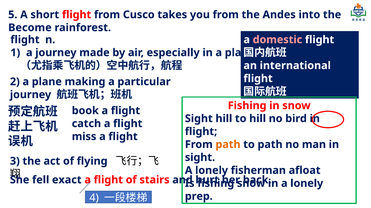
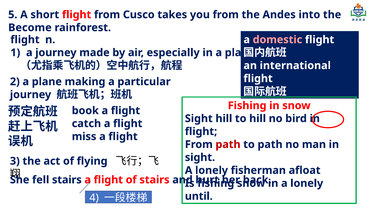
path colour: orange -> red (228, 145)
fell exact: exact -> stairs (67, 180)
prep: prep -> until (199, 197)
